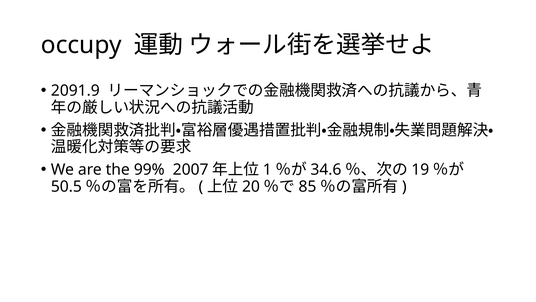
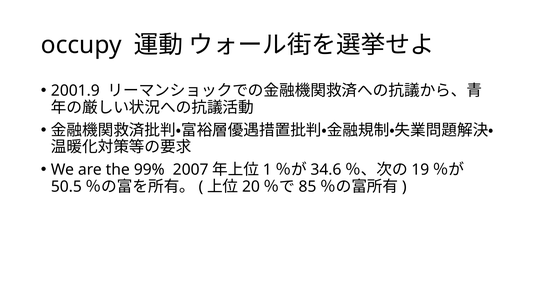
2091.9: 2091.9 -> 2001.9 (75, 91)
